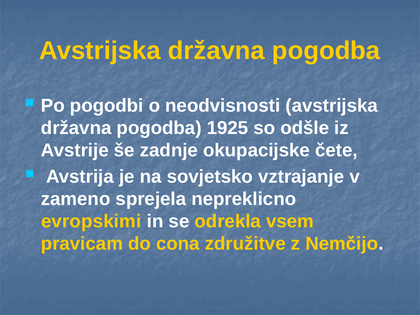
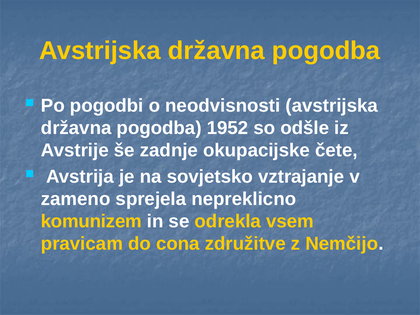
1925: 1925 -> 1952 (228, 128)
evropskimi: evropskimi -> komunizem (91, 221)
